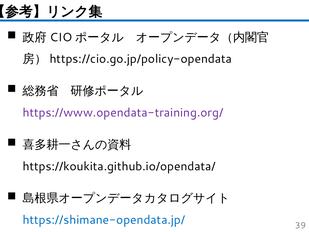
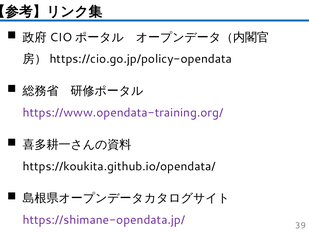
https://shimane-opendata.jp/ colour: blue -> purple (104, 220)
